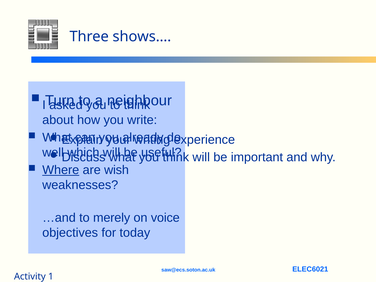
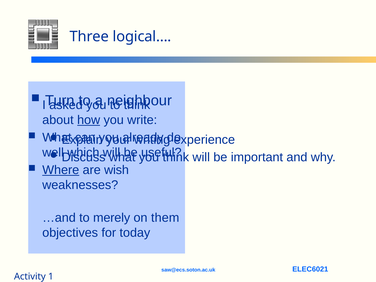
shows…: shows… -> logical… (142, 37)
how underline: none -> present (89, 120)
voice: voice -> them (165, 218)
